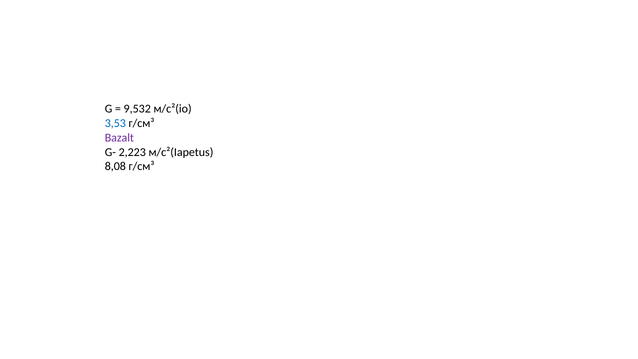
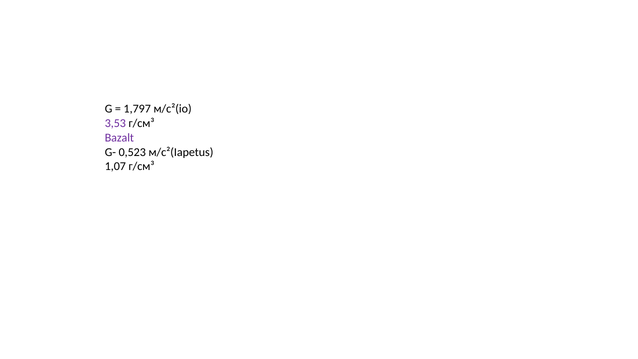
9,532: 9,532 -> 1,797 (137, 109)
3,53 colour: blue -> purple (115, 123)
2,223: 2,223 -> 0,523 (132, 152)
8,08: 8,08 -> 1,07 (115, 166)
